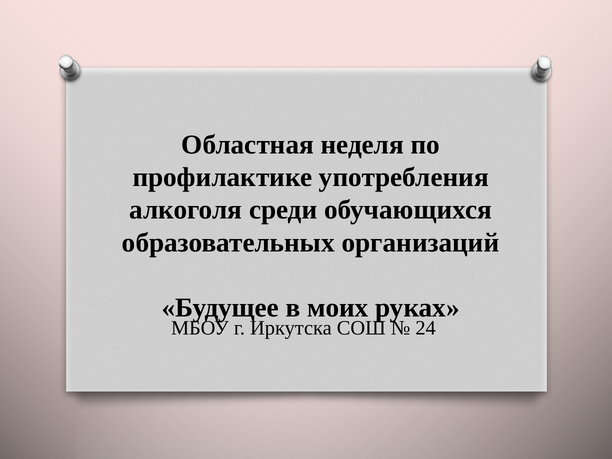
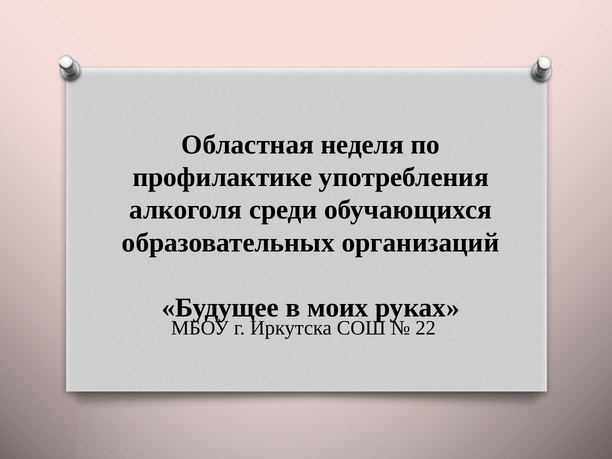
24: 24 -> 22 (426, 328)
